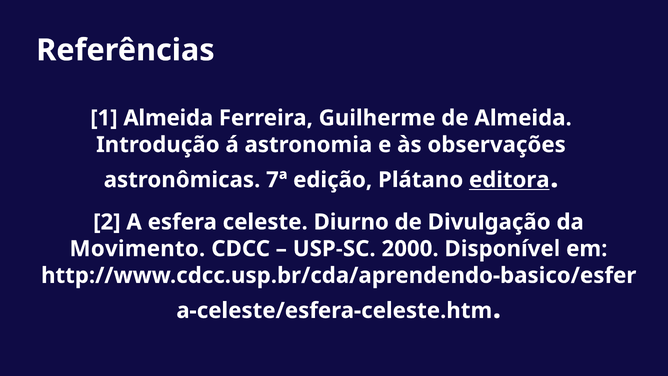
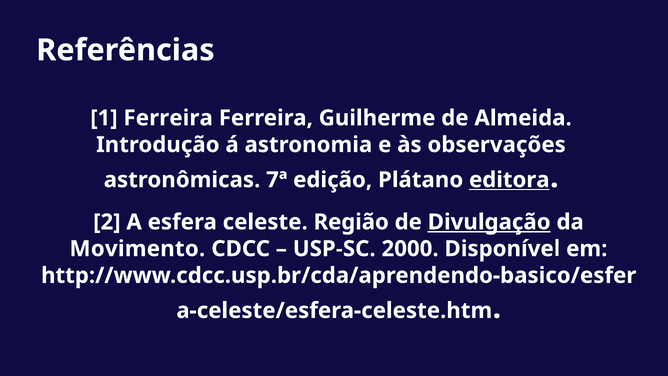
1 Almeida: Almeida -> Ferreira (168, 118)
Diurno: Diurno -> Região (351, 222)
Divulgação underline: none -> present (489, 222)
